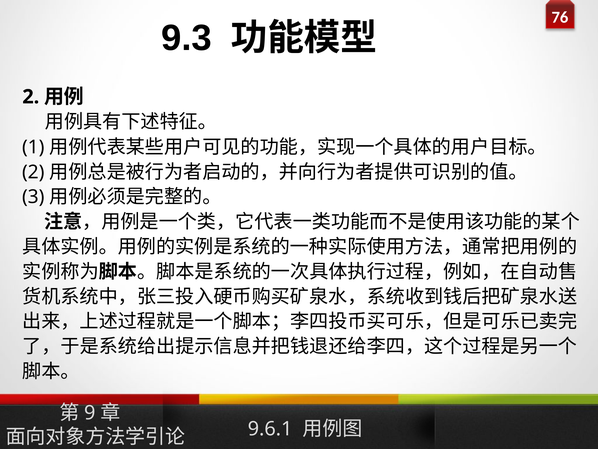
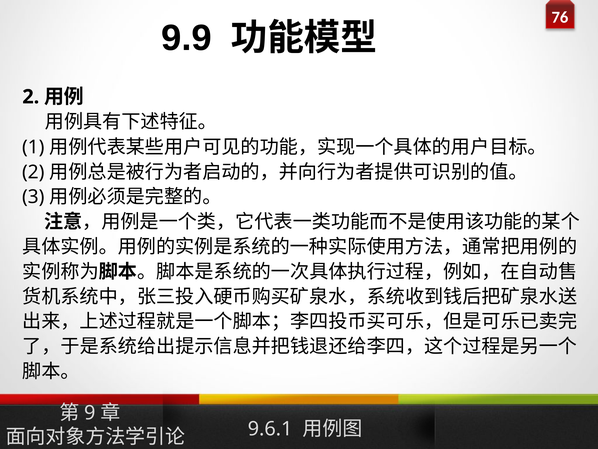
9.3: 9.3 -> 9.9 (186, 38)
